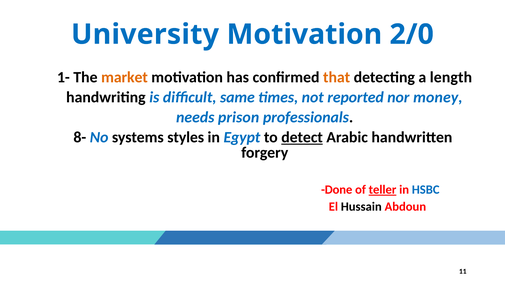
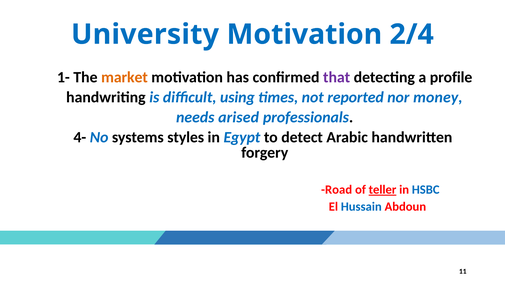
2/0: 2/0 -> 2/4 (412, 34)
that colour: orange -> purple (337, 77)
length: length -> profile (451, 77)
same: same -> using (237, 97)
prison: prison -> arised (239, 117)
8-: 8- -> 4- (80, 137)
detect underline: present -> none (302, 137)
Done: Done -> Road (337, 190)
Hussain colour: black -> blue (361, 207)
